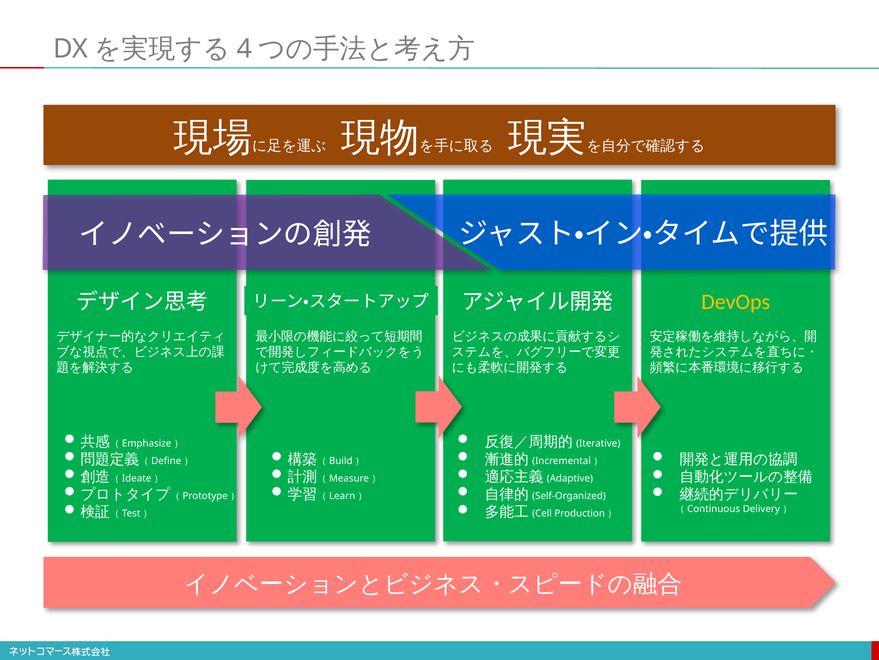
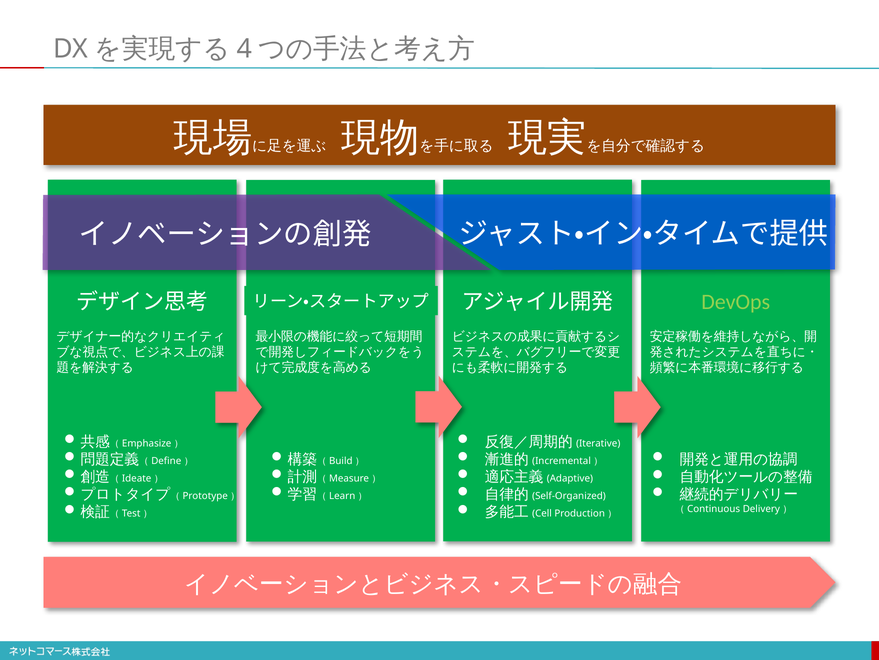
DevOps colour: yellow -> light green (736, 302)
